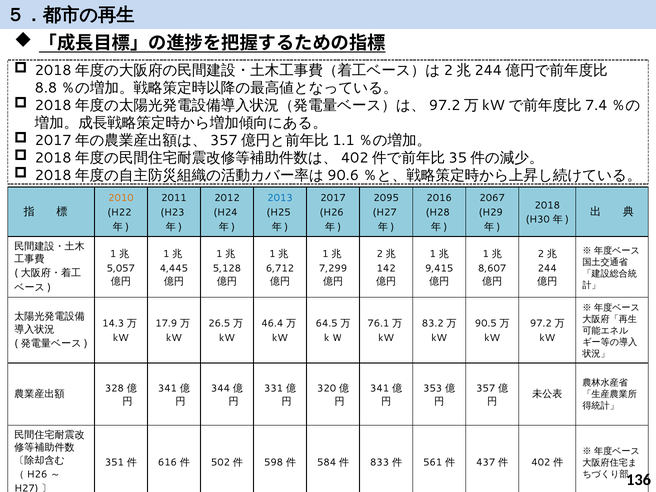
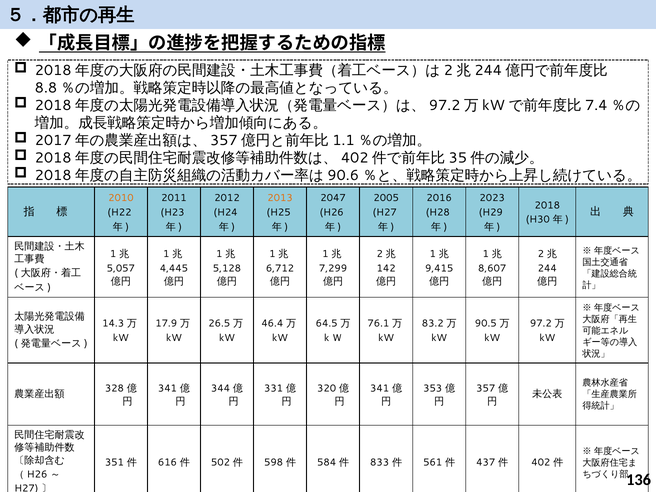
2013 colour: blue -> orange (280, 198)
2017: 2017 -> 2047 (333, 198)
2095: 2095 -> 2005 (386, 198)
2067: 2067 -> 2023 (492, 198)
